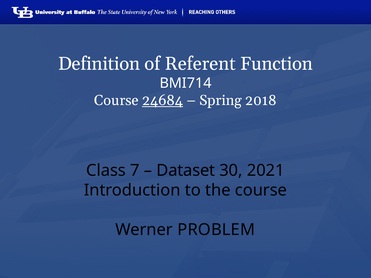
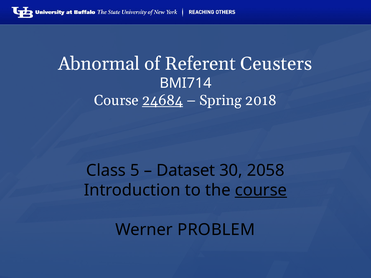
Definition: Definition -> Abnormal (99, 64)
Function: Function -> Ceusters (276, 64)
7: 7 -> 5 (135, 171)
2021: 2021 -> 2058 (266, 171)
course underline: none -> present (261, 190)
